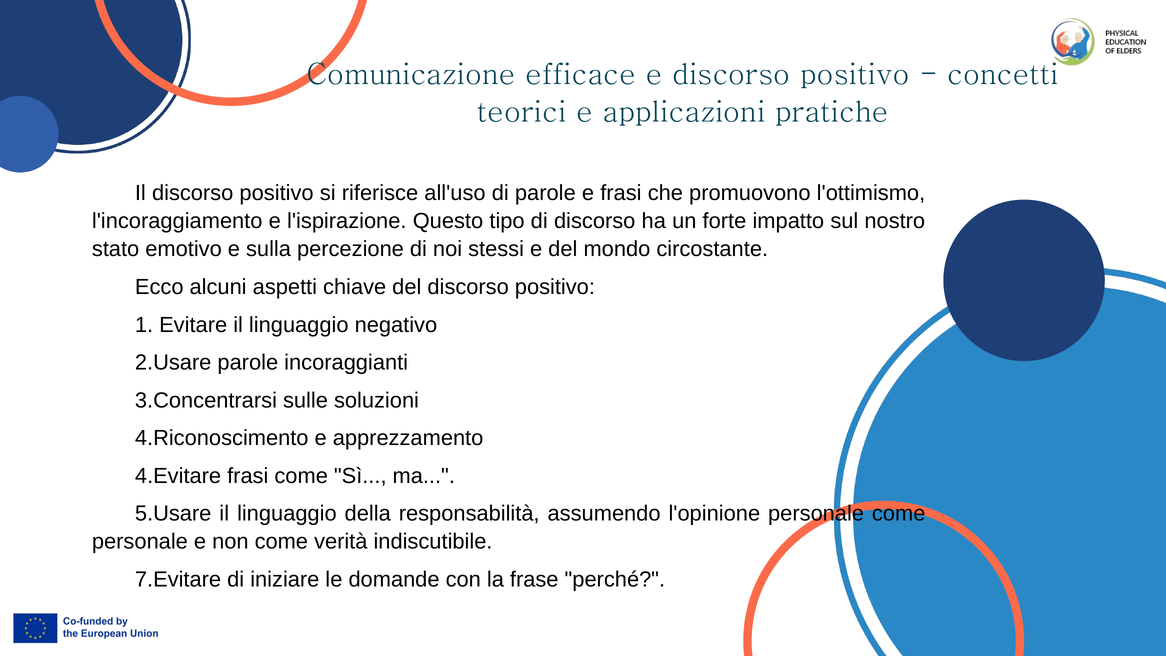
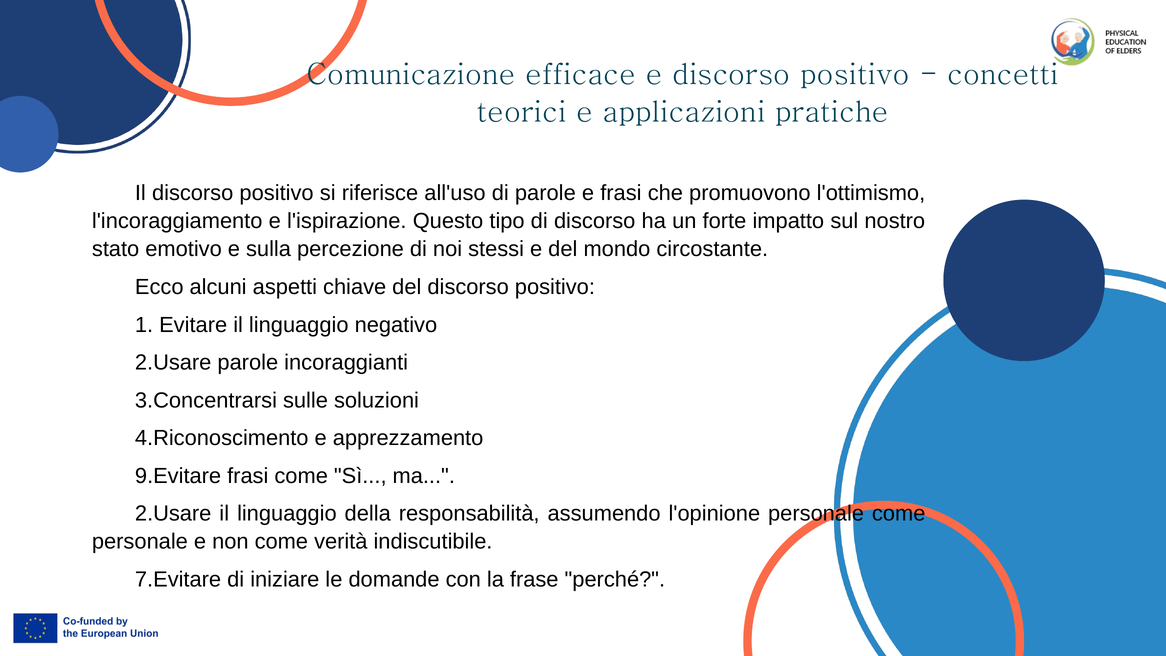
4.Evitare: 4.Evitare -> 9.Evitare (178, 476)
5.Usare: 5.Usare -> 2.Usare (173, 514)
